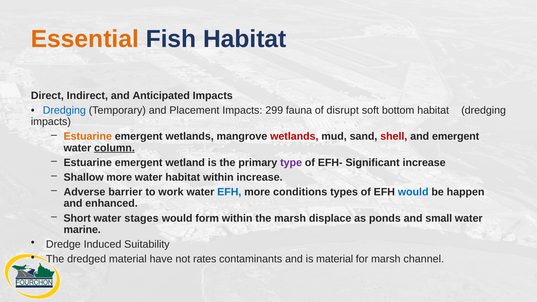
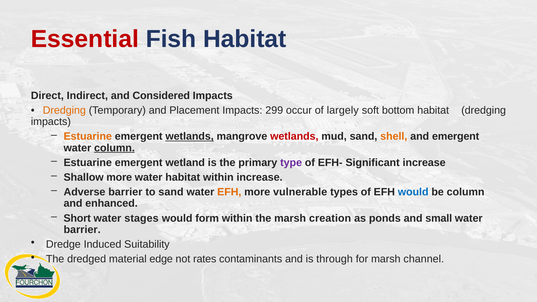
Essential colour: orange -> red (85, 39)
Anticipated: Anticipated -> Considered (161, 96)
Dredging colour: blue -> orange (64, 110)
fauna: fauna -> occur (299, 110)
disrupt: disrupt -> largely (343, 110)
wetlands underline: none -> present (190, 136)
shell colour: red -> orange (394, 136)
to work: work -> sand (171, 192)
EFH colour: blue -> orange (229, 192)
conditions: conditions -> vulnerable (300, 192)
be happen: happen -> column (466, 192)
displace: displace -> creation (330, 218)
marine: marine -> barrier (82, 230)
have: have -> edge (161, 259)
is material: material -> through (335, 259)
